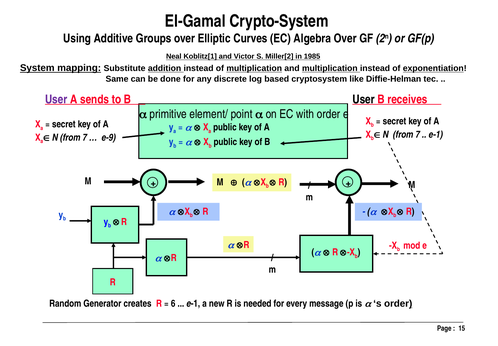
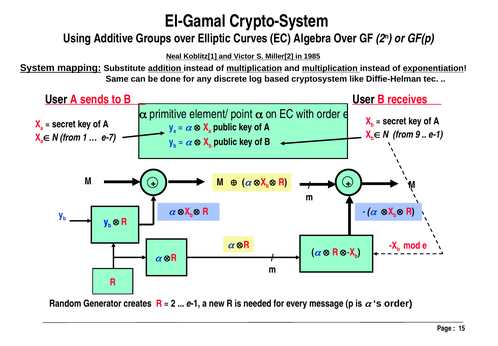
User colour: purple -> black (56, 99)
7: 7 -> 9 (418, 135)
7: 7 -> 1 (85, 138)
e-9: e-9 -> e-7 (109, 138)
6: 6 -> 2 (173, 304)
